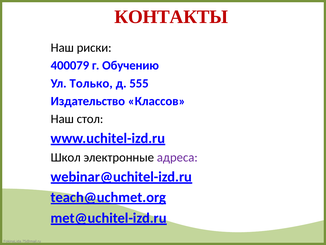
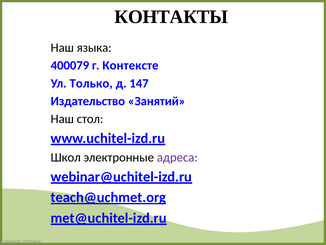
КОНТАКТЫ colour: red -> black (171, 17)
риски: риски -> языка (94, 48)
Обучению: Обучению -> Контексте (130, 65)
555: 555 -> 147 (139, 83)
Классов: Классов -> Занятий (157, 101)
